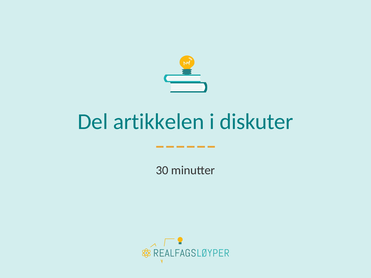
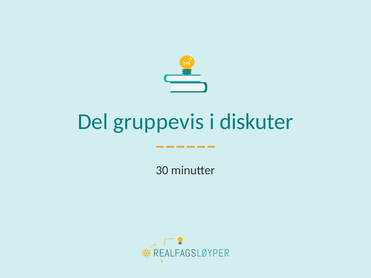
artikkelen: artikkelen -> gruppevis (159, 122)
